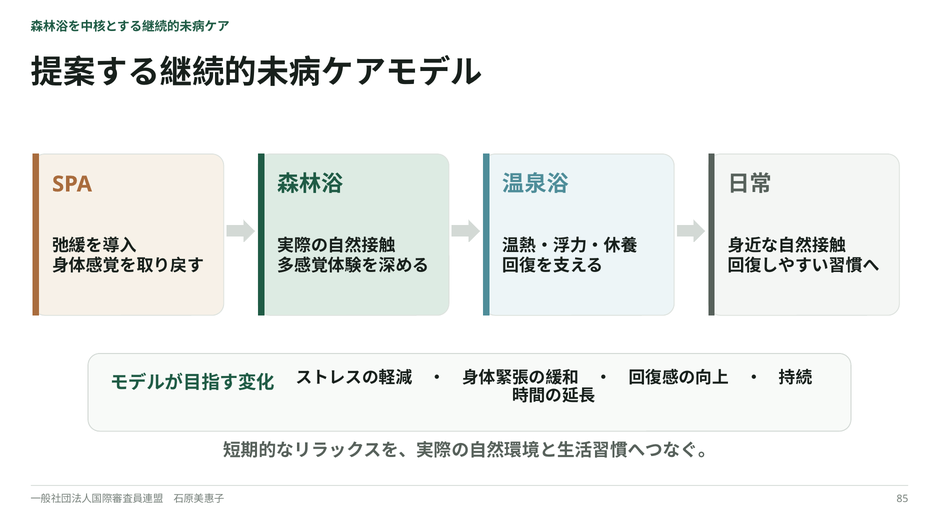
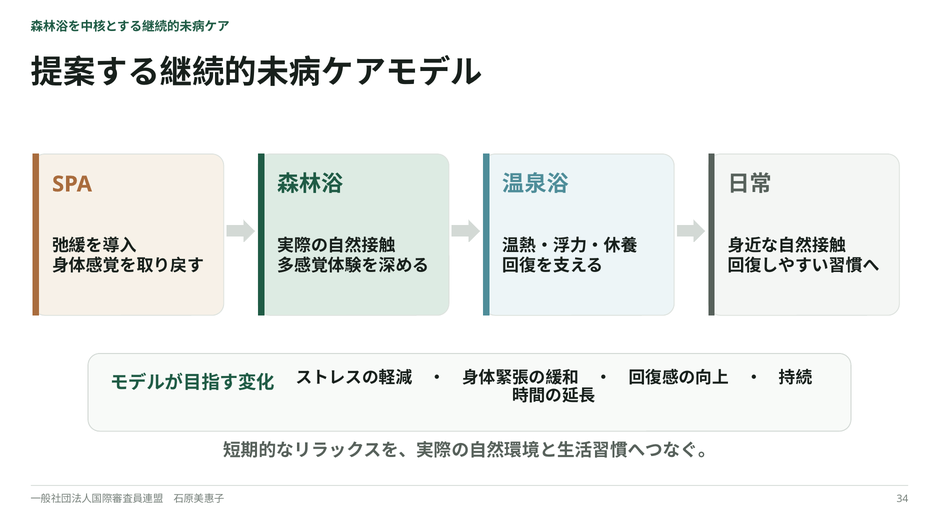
85: 85 -> 34 (902, 499)
